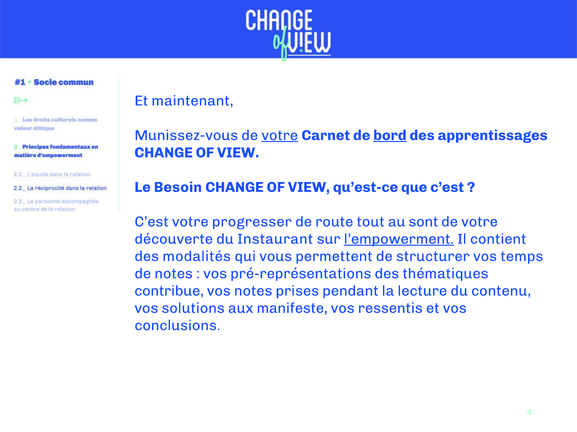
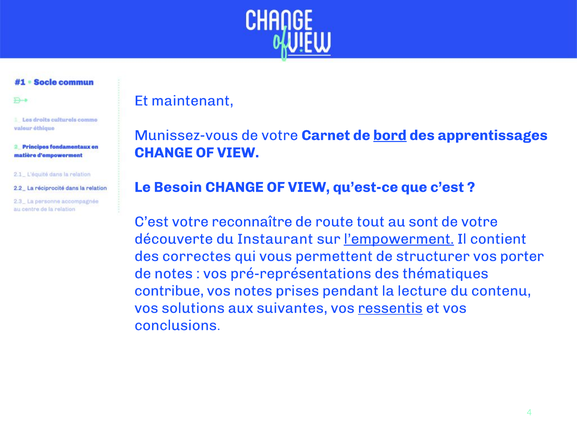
votre underline: present -> none (280, 136)
progresser: progresser -> reconnaître (252, 222)
modalités: modalités -> correctes (197, 257)
temps: temps -> porter (522, 257)
manifeste: manifeste -> suivantes (292, 309)
ressentis underline: none -> present (390, 309)
